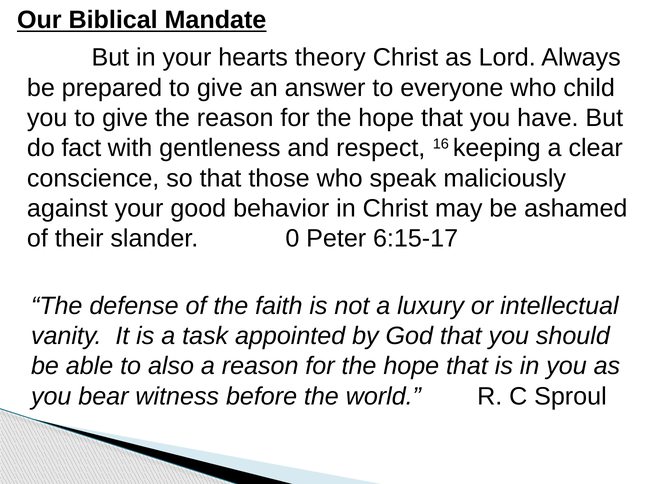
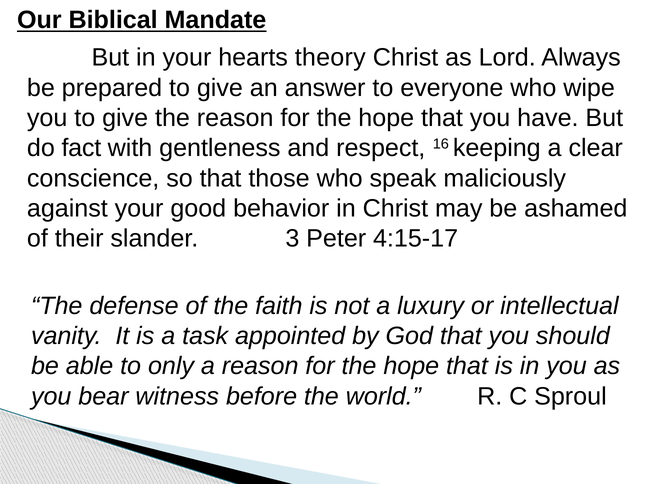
child: child -> wipe (589, 88)
0: 0 -> 3 (292, 239)
6:15-17: 6:15-17 -> 4:15-17 (416, 239)
also: also -> only (171, 367)
